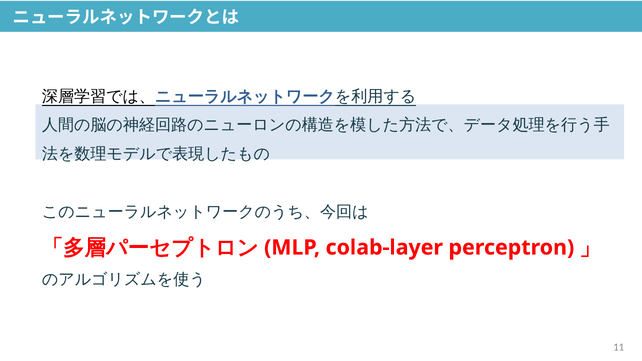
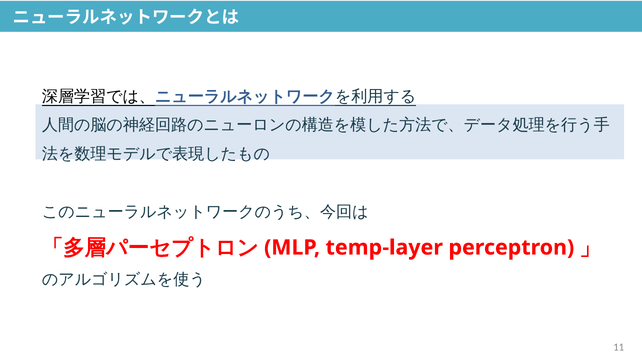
colab-layer: colab-layer -> temp-layer (384, 248)
